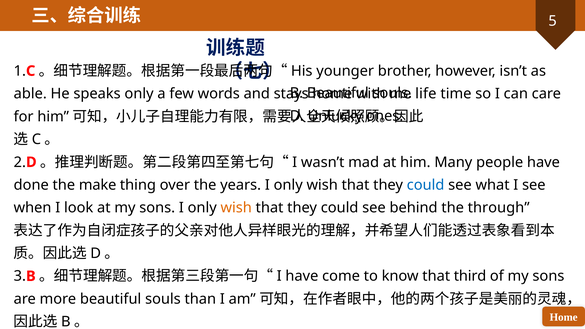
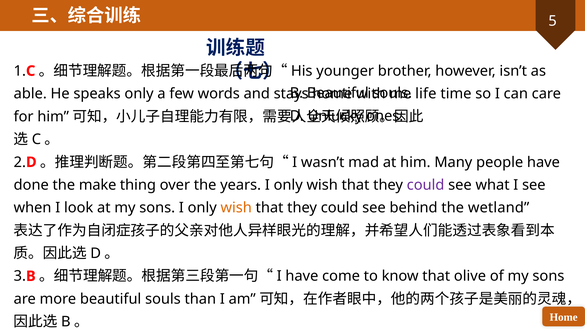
could colour: blue -> purple (426, 185)
through: through -> wetland (499, 208)
third: third -> olive (470, 276)
